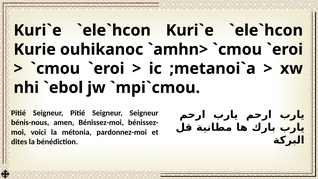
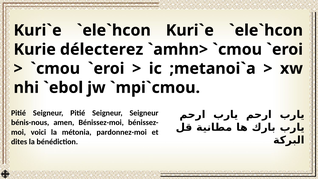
ouhikanoc: ouhikanoc -> délecterez (102, 49)
